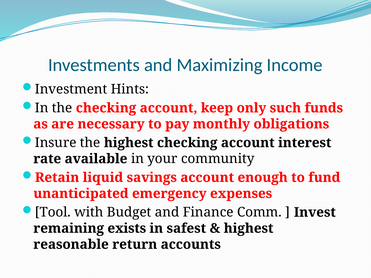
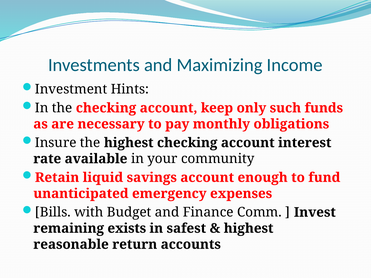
Tool: Tool -> Bills (53, 212)
